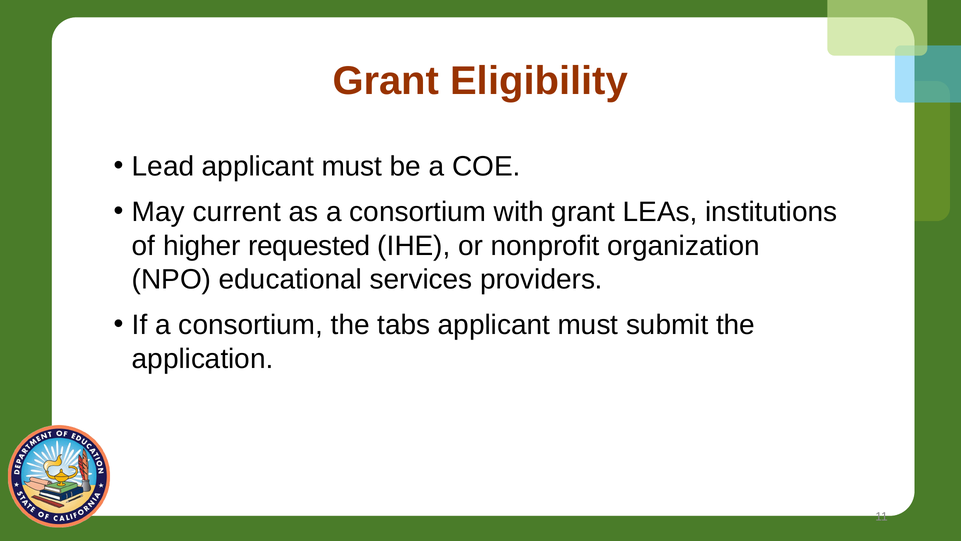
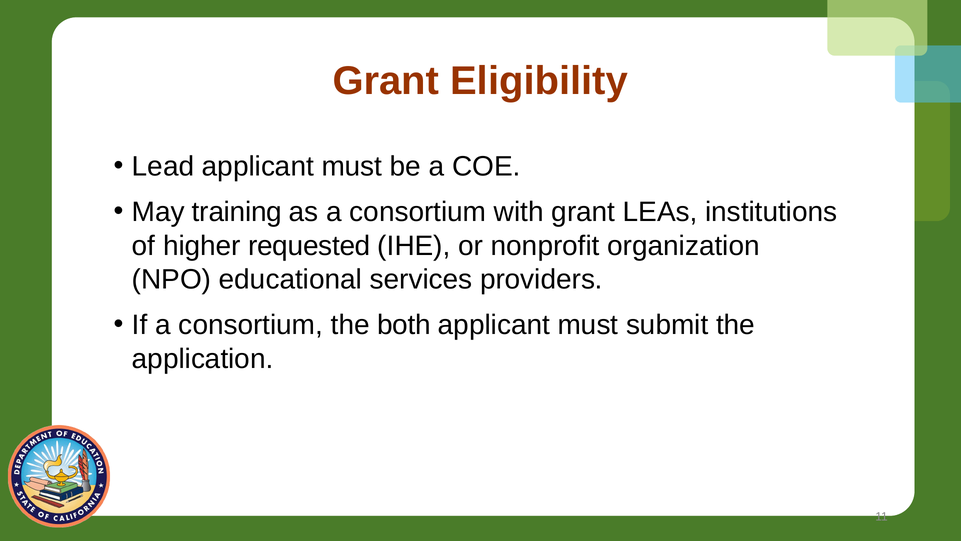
current: current -> training (237, 212)
tabs: tabs -> both (404, 325)
